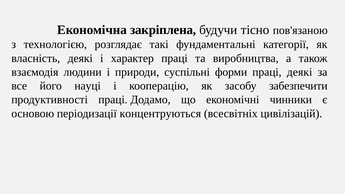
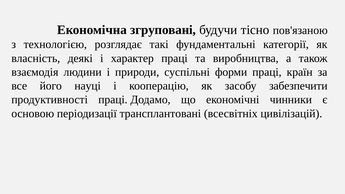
закріплена: закріплена -> згруповані (163, 30)
праці деякі: деякі -> країн (300, 72)
концентруються: концентруються -> трансплантовані (160, 114)
